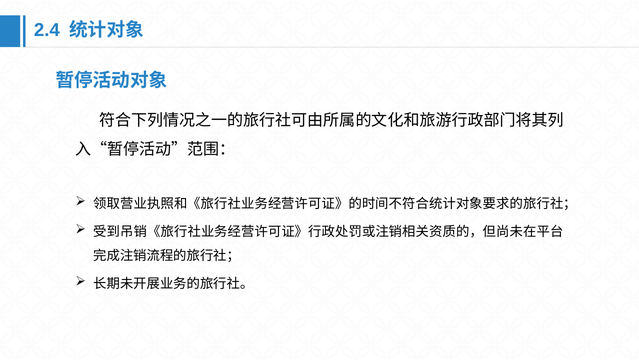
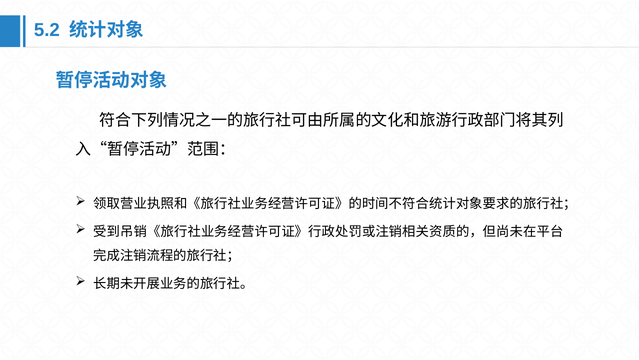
2.4: 2.4 -> 5.2 (47, 30)
